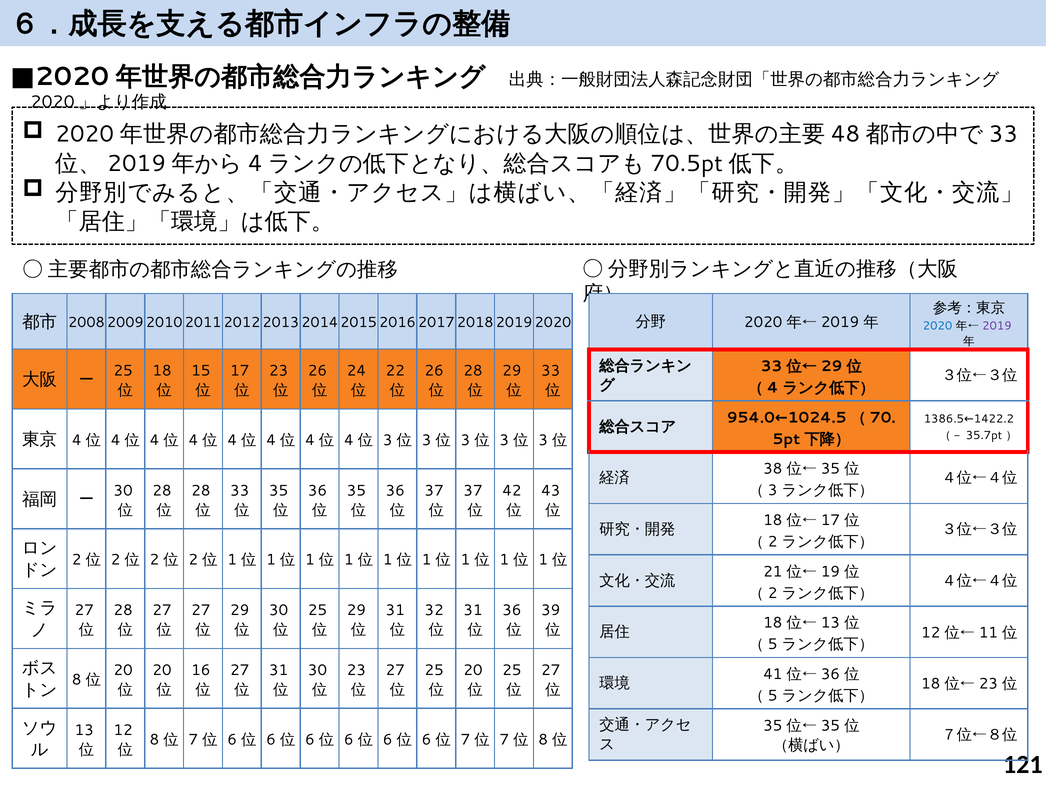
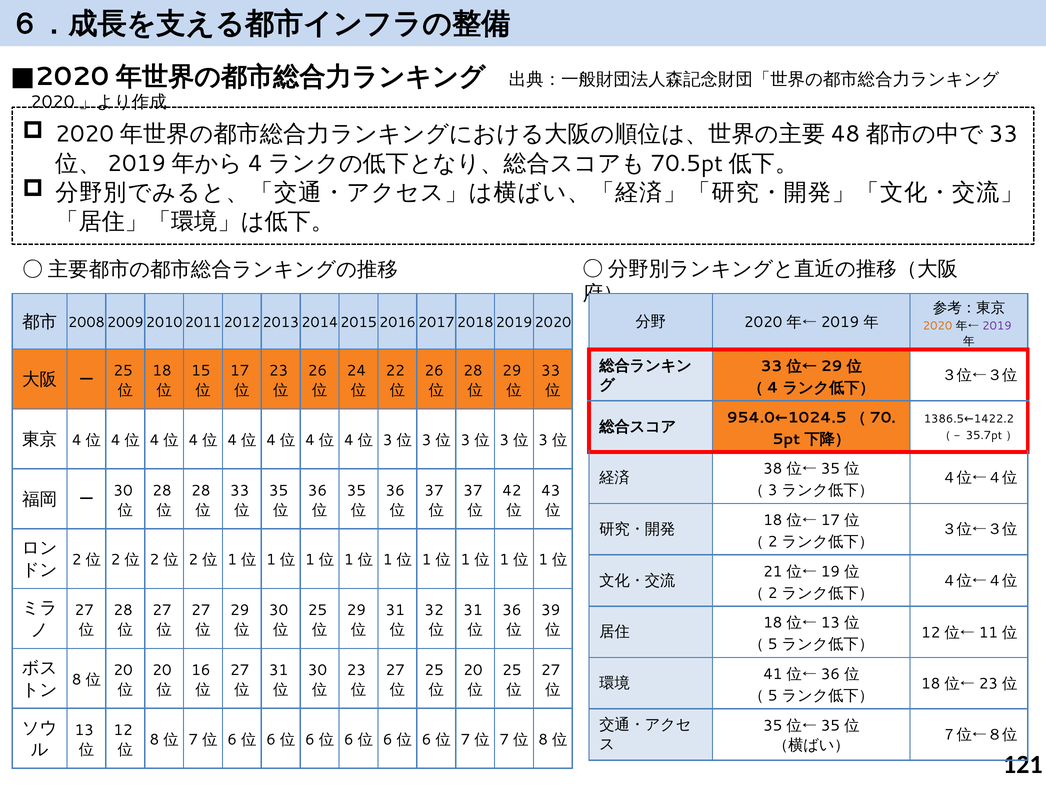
2020 colour: blue -> orange (938, 326)
